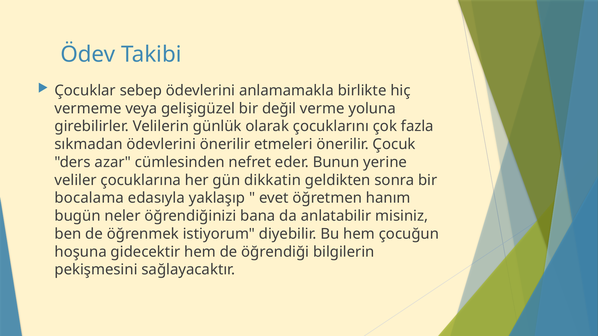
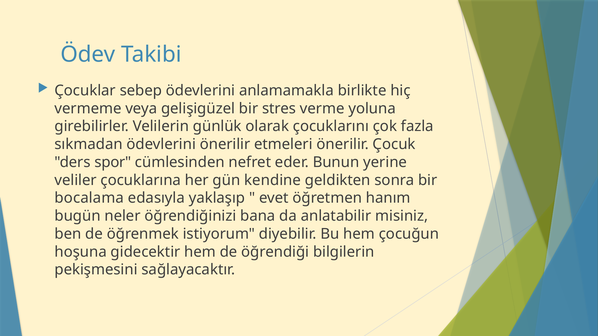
değil: değil -> stres (279, 109)
azar: azar -> spor (113, 162)
dikkatin: dikkatin -> kendine (273, 180)
